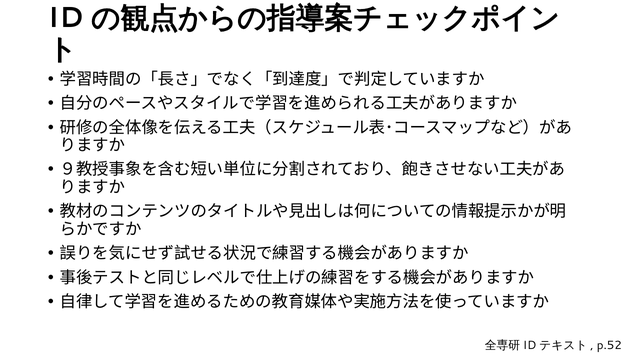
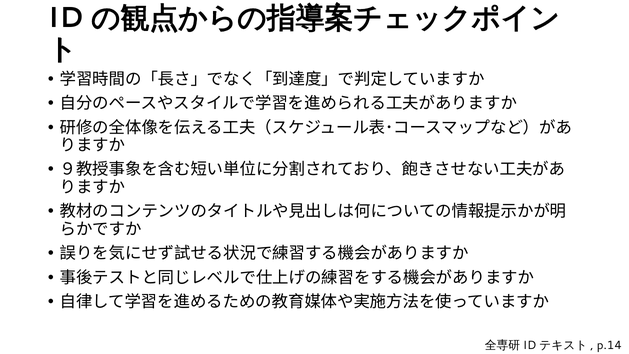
p.52: p.52 -> p.14 (609, 345)
